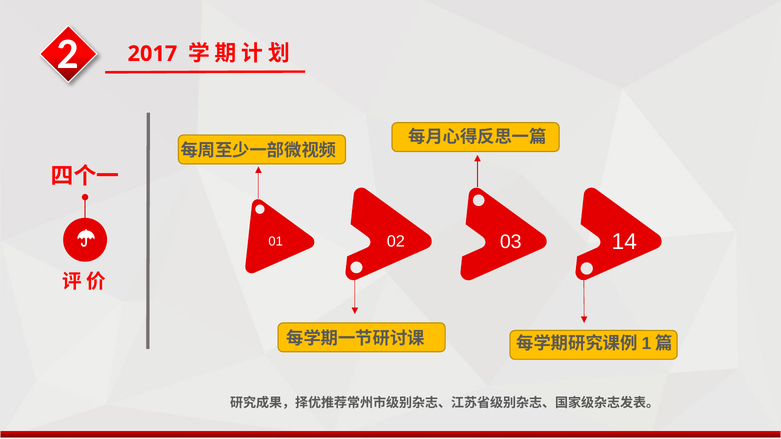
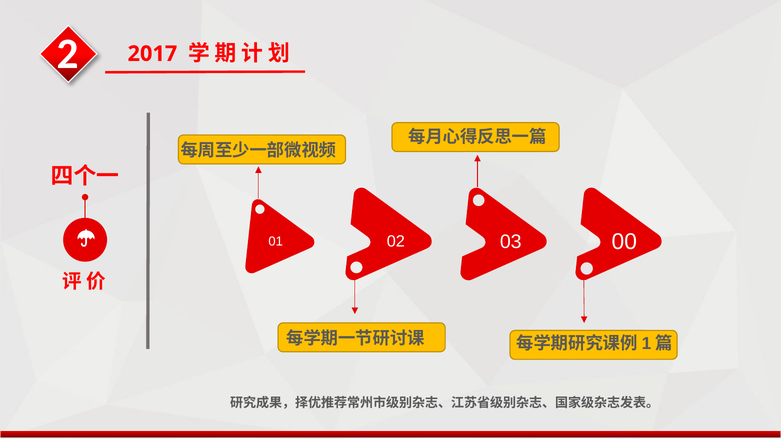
14: 14 -> 00 (624, 242)
